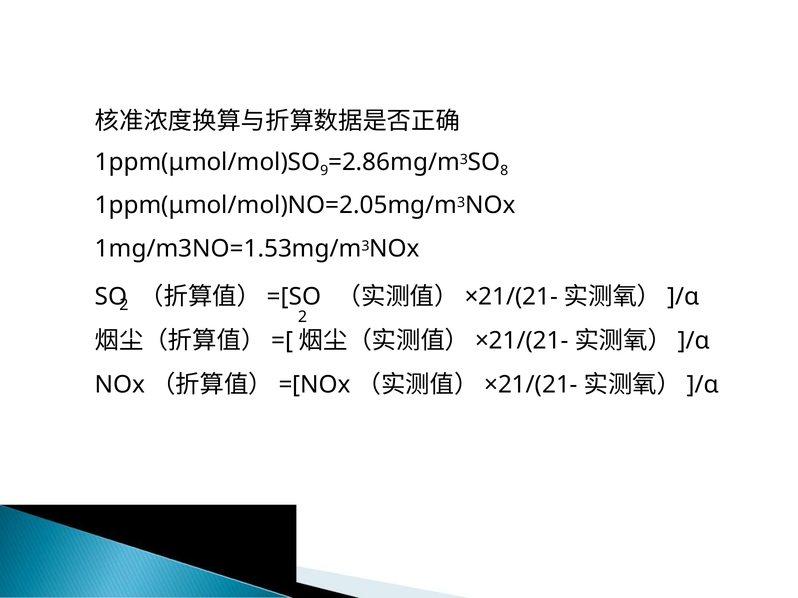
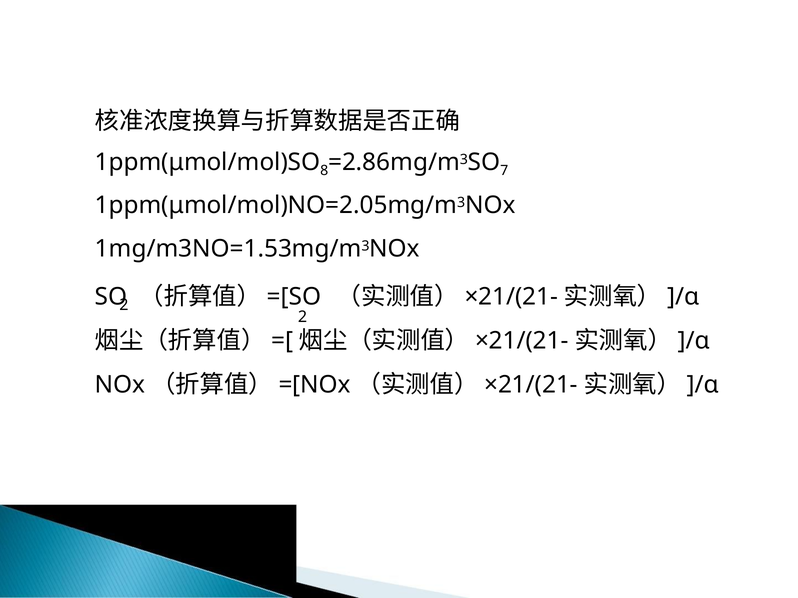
9: 9 -> 8 (324, 171)
8: 8 -> 7 (504, 171)
